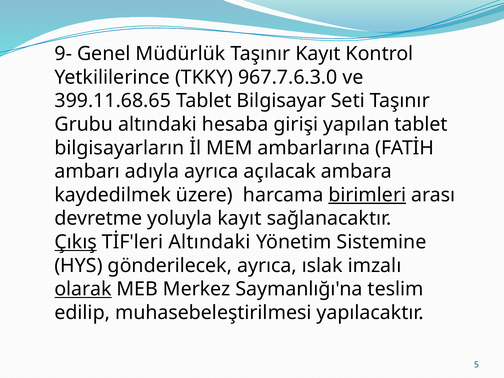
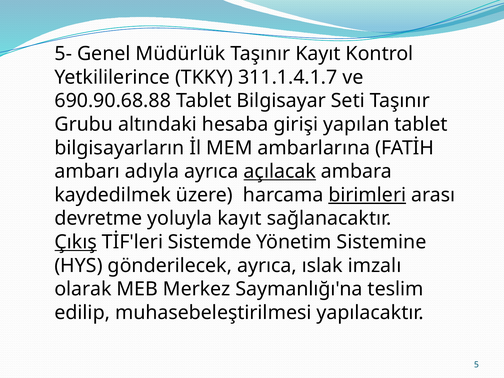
9-: 9- -> 5- (63, 54)
967.7.6.3.0: 967.7.6.3.0 -> 311.1.4.1.7 (288, 77)
399.11.68.65: 399.11.68.65 -> 690.90.68.88 (113, 101)
açılacak underline: none -> present (280, 171)
TİF'leri Altındaki: Altındaki -> Sistemde (210, 242)
olarak underline: present -> none (83, 289)
